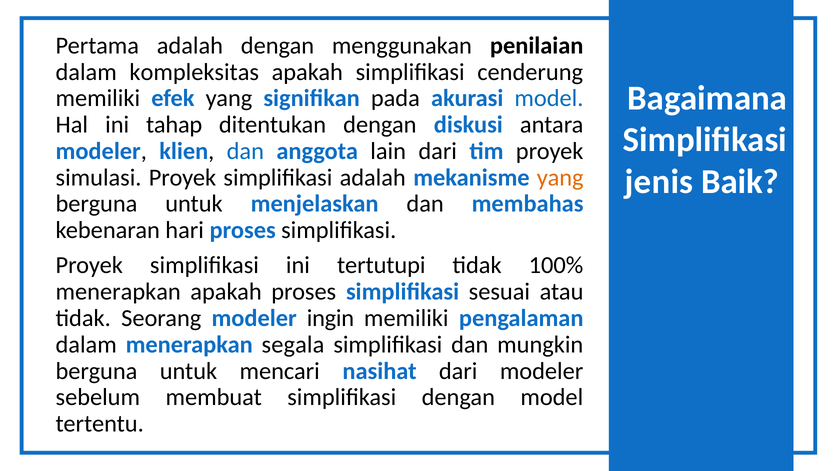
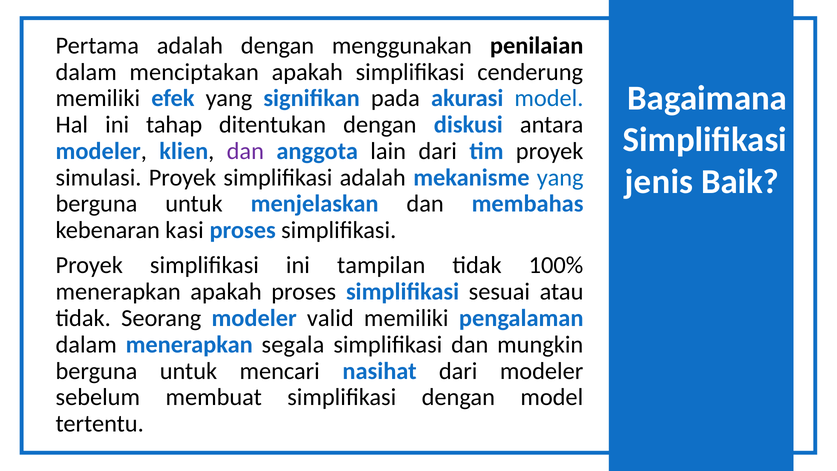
kompleksitas: kompleksitas -> menciptakan (194, 72)
dan colour: blue -> purple (245, 151)
yang colour: orange -> blue (560, 177)
hari: hari -> kasi (185, 230)
tertutupi: tertutupi -> tampilan (381, 265)
ingin: ingin -> valid (330, 318)
